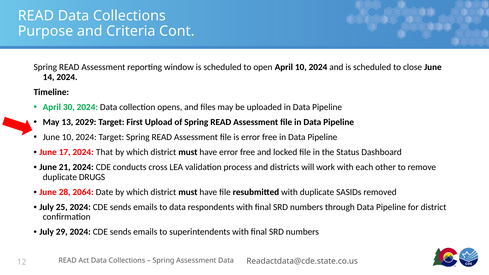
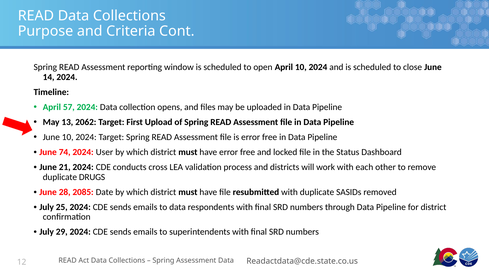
30: 30 -> 57 (69, 107)
2029: 2029 -> 2062 (86, 122)
17: 17 -> 74 (65, 152)
That: That -> User (104, 152)
2064: 2064 -> 2085 (83, 192)
